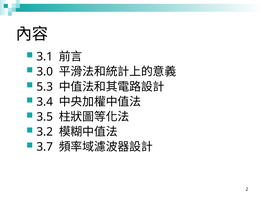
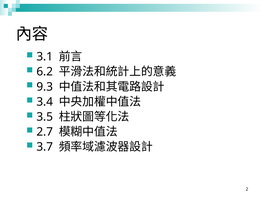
3.0: 3.0 -> 6.2 (45, 72)
5.3: 5.3 -> 9.3 (45, 87)
3.2: 3.2 -> 2.7 (45, 132)
